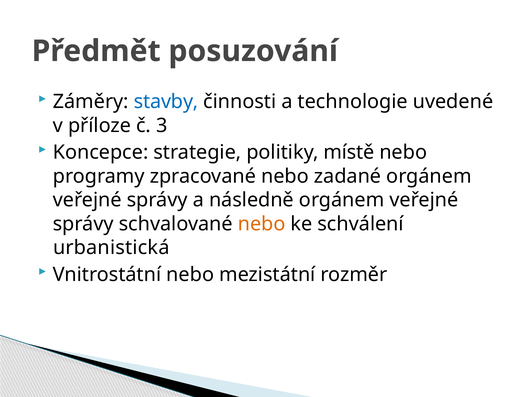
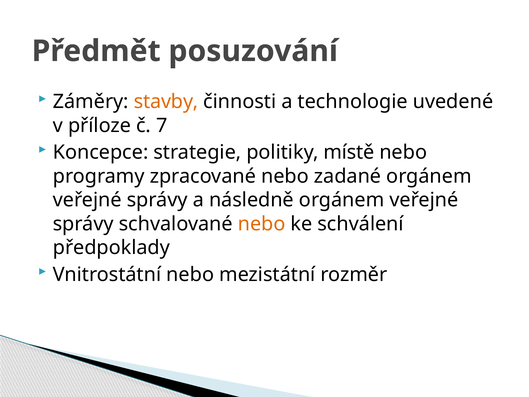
stavby colour: blue -> orange (166, 102)
3: 3 -> 7 (162, 125)
urbanistická: urbanistická -> předpoklady (111, 248)
